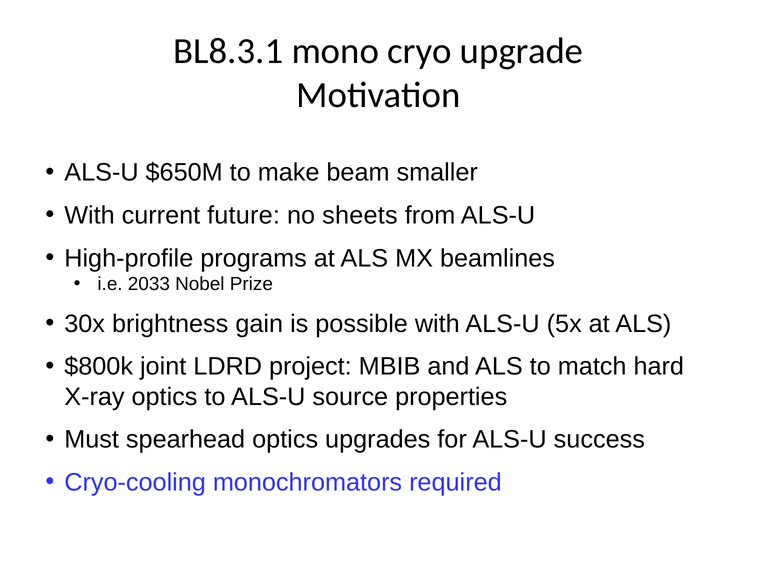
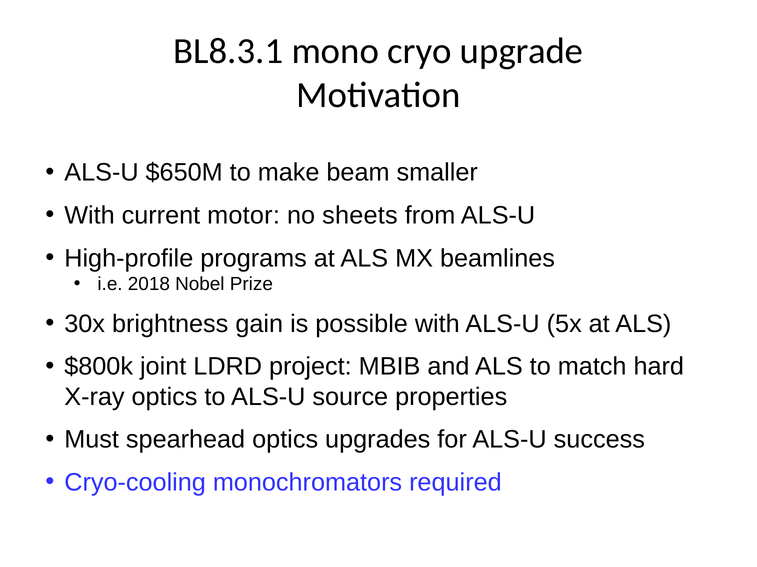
future: future -> motor (244, 216)
2033: 2033 -> 2018 (149, 285)
